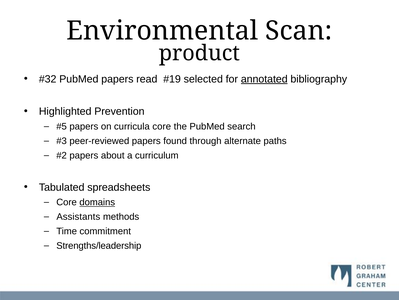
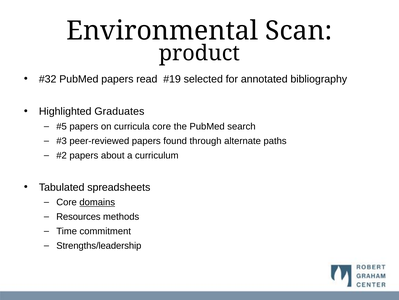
annotated underline: present -> none (264, 79)
Prevention: Prevention -> Graduates (119, 111)
Assistants: Assistants -> Resources (78, 216)
